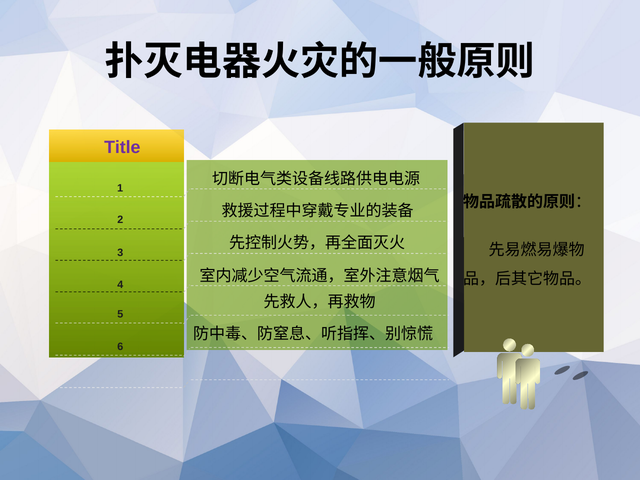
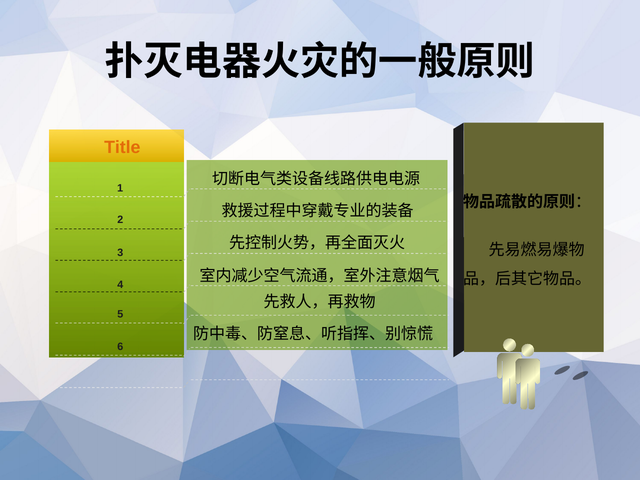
Title colour: purple -> orange (122, 148)
